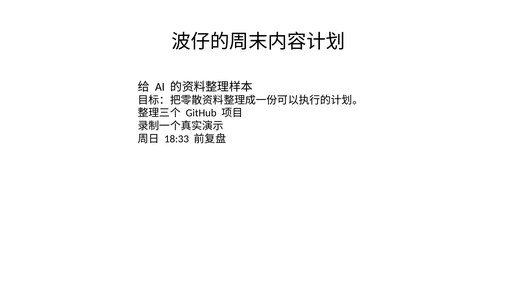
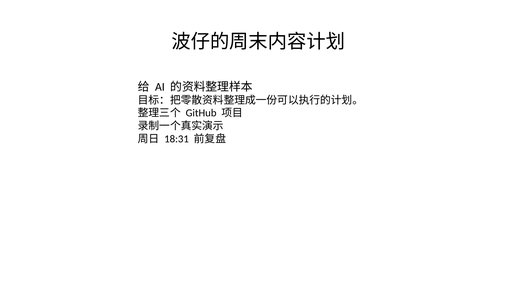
18:33: 18:33 -> 18:31 (177, 139)
